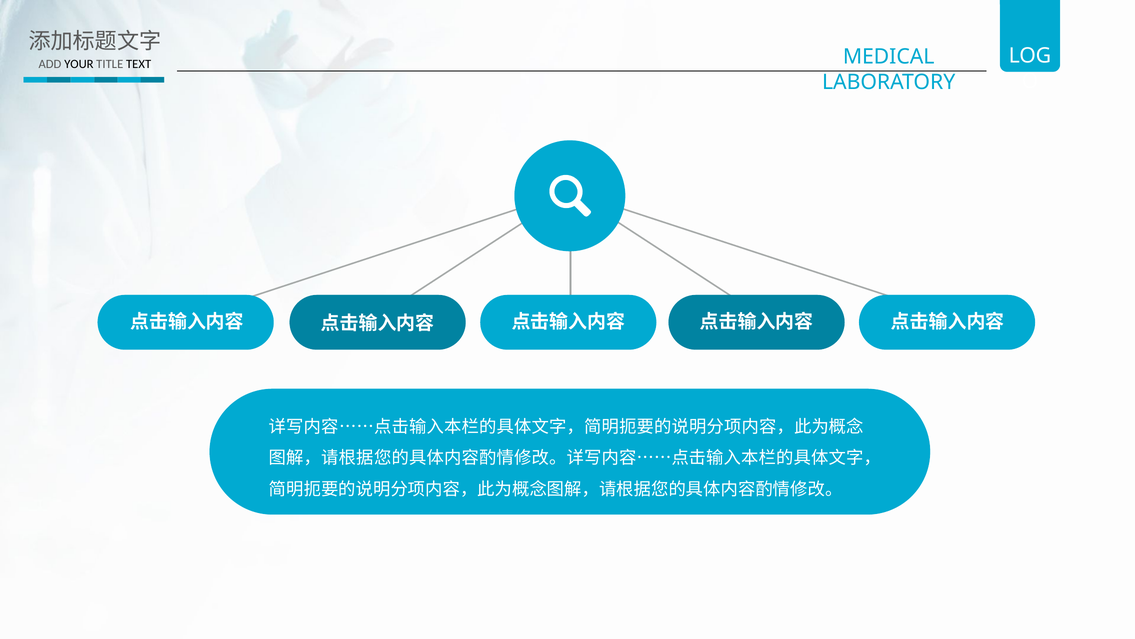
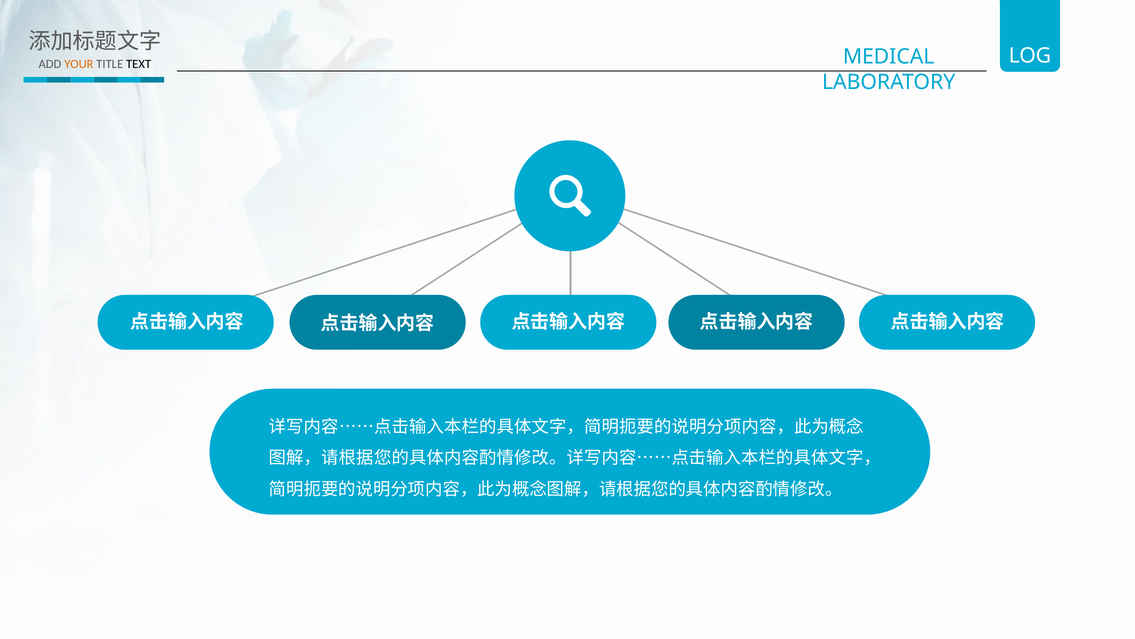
YOUR colour: black -> orange (79, 64)
